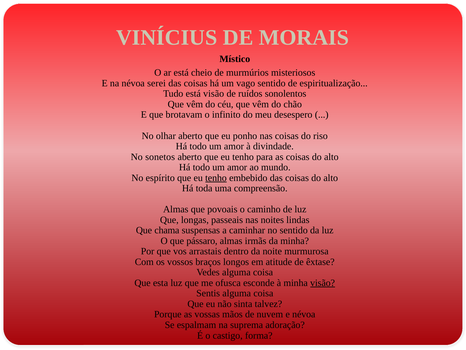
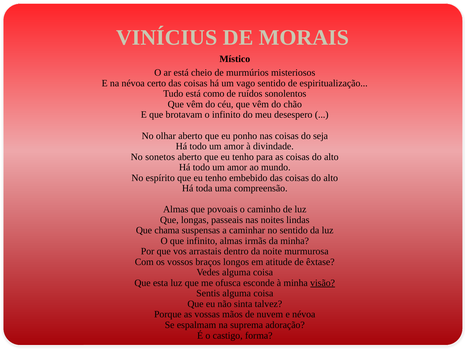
serei: serei -> certo (157, 83)
está visão: visão -> como (214, 94)
riso: riso -> seja (321, 136)
tenho underline: present -> none (216, 178)
que pássaro: pássaro -> infinito (202, 241)
